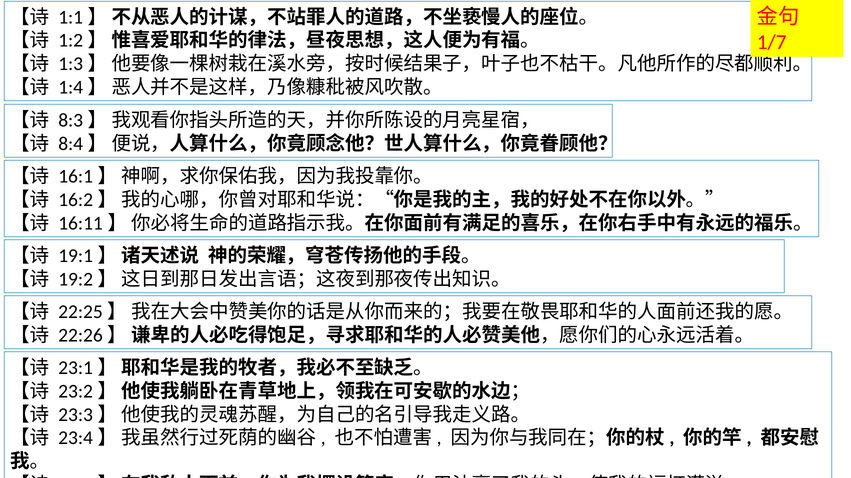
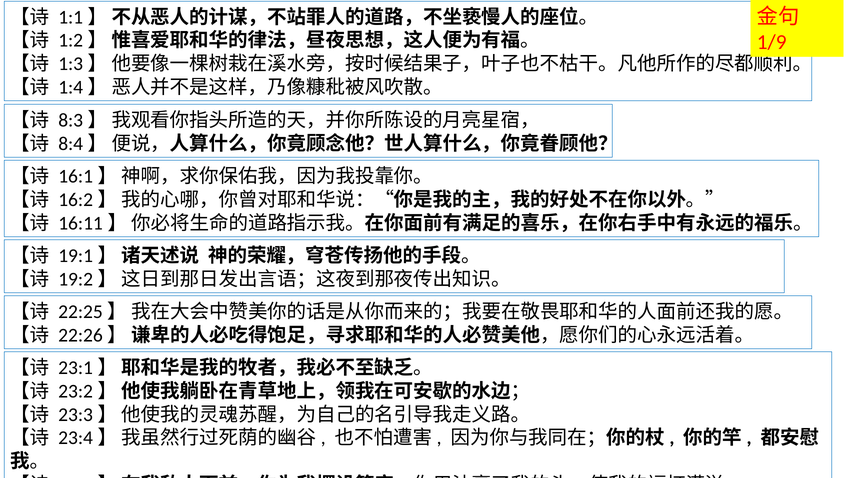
1/7: 1/7 -> 1/9 (772, 43)
